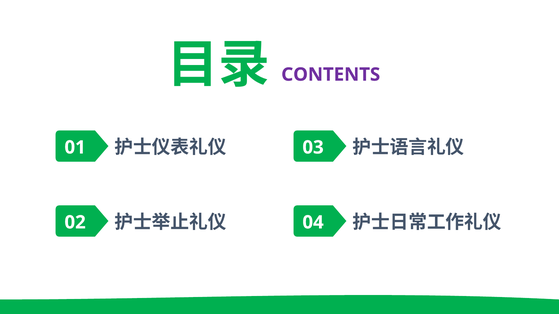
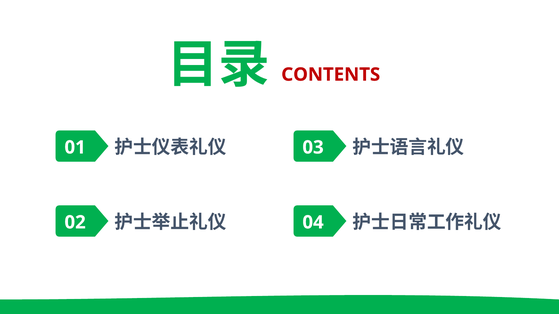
CONTENTS colour: purple -> red (331, 75)
